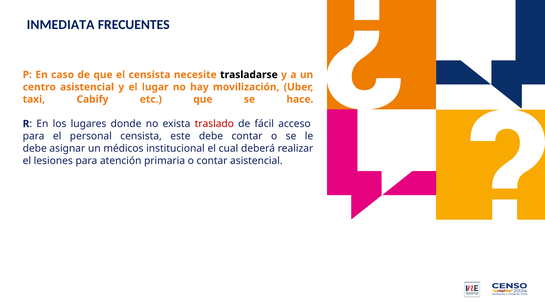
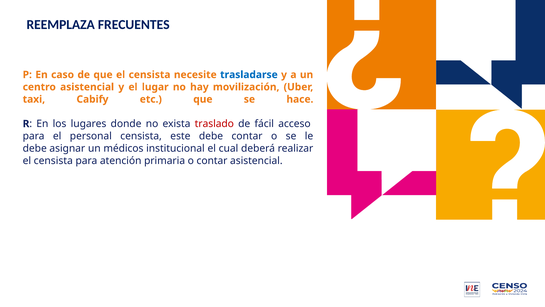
INMEDIATA: INMEDIATA -> REEMPLAZA (61, 25)
trasladarse colour: black -> blue (249, 75)
lesiones: lesiones -> censista (53, 160)
